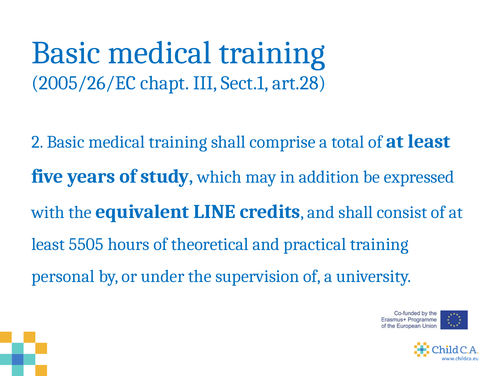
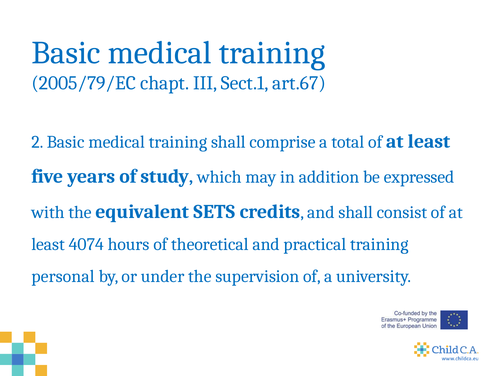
2005/26/EC: 2005/26/EC -> 2005/79/EC (84, 83)
art.28: art.28 -> art.67 (299, 83)
LINE: LINE -> SETS (214, 212)
5505: 5505 -> 4074 (86, 245)
